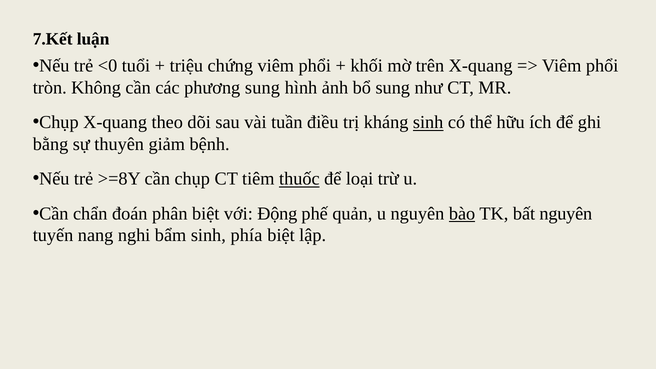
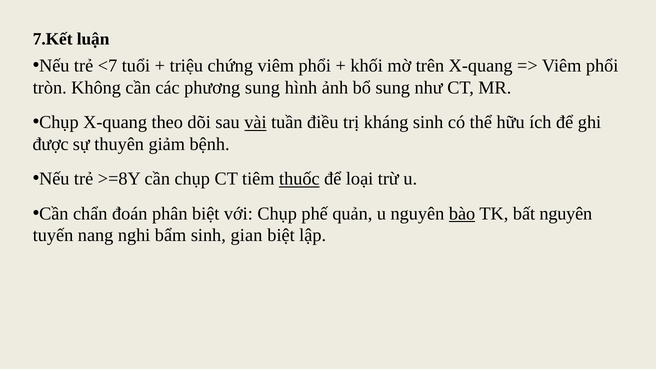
<0: <0 -> <7 (108, 66)
vài underline: none -> present (255, 122)
sinh underline: present -> none (428, 122)
bằng: bằng -> được (51, 144)
với Động: Động -> Chụp (277, 214)
phía: phía -> gian (246, 235)
